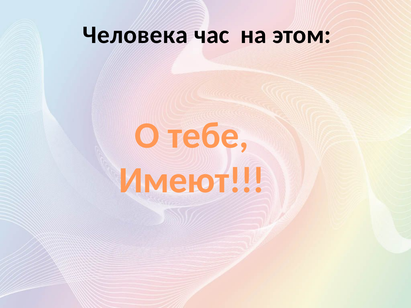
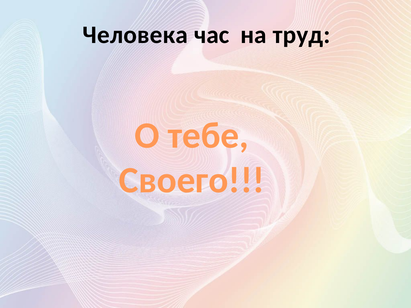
этом: этом -> труд (302, 35)
Имеют: Имеют -> Своего (192, 180)
